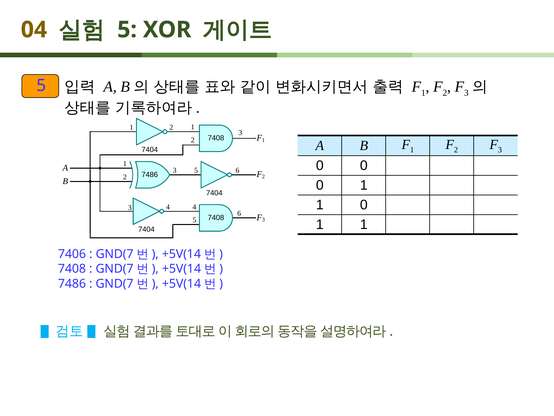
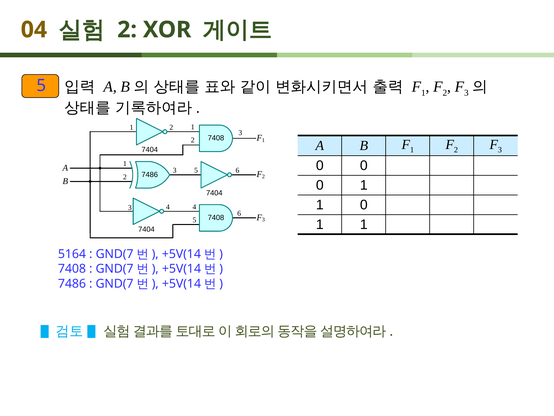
5: 5 -> 2 (127, 30)
7406: 7406 -> 5164 (72, 254)
